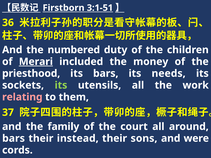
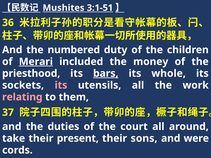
Firstborn: Firstborn -> Mushites (64, 8)
bars underline: none -> present (106, 74)
needs: needs -> whole (169, 74)
its colour: light green -> pink (61, 85)
family: family -> duties (63, 127)
bars: bars -> take (14, 139)
instead: instead -> present (78, 139)
